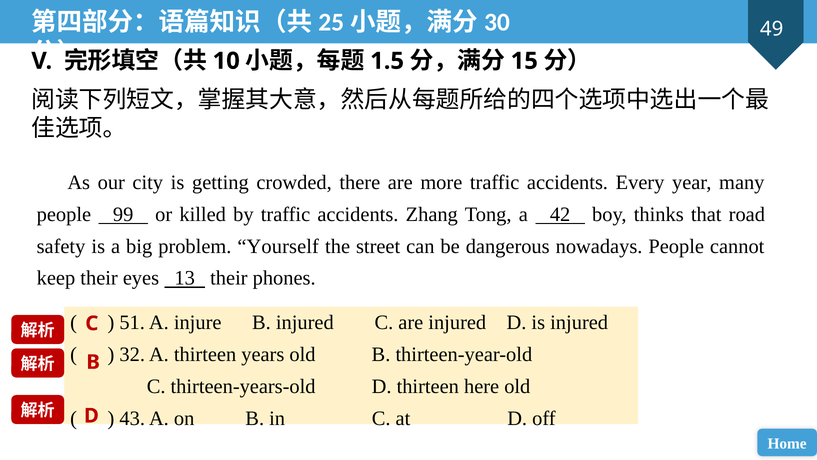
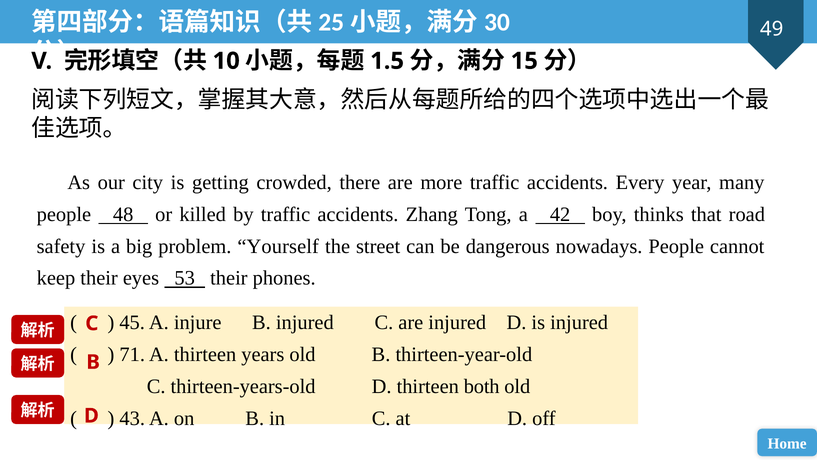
99: 99 -> 48 (123, 214)
13: 13 -> 53 (185, 278)
51: 51 -> 45 (132, 322)
32: 32 -> 71 (132, 354)
here: here -> both (482, 386)
